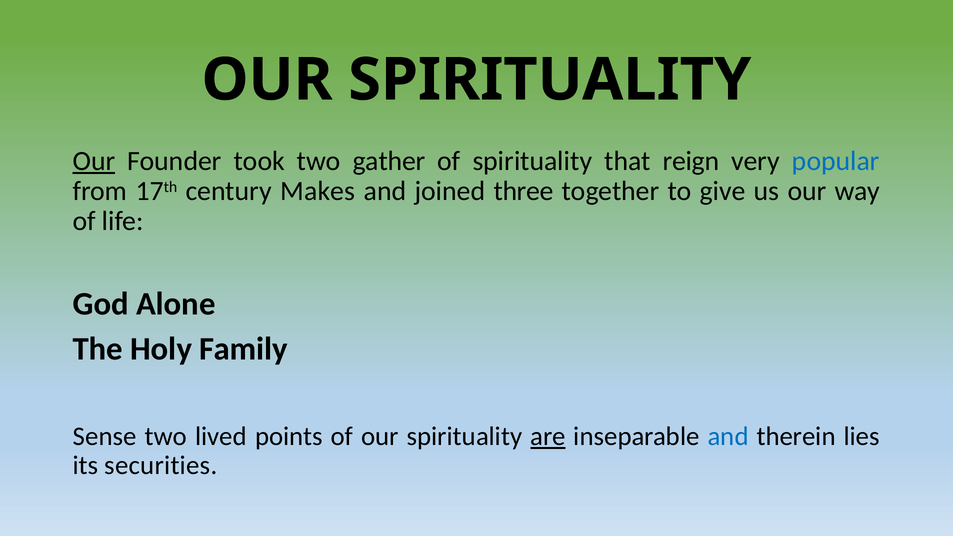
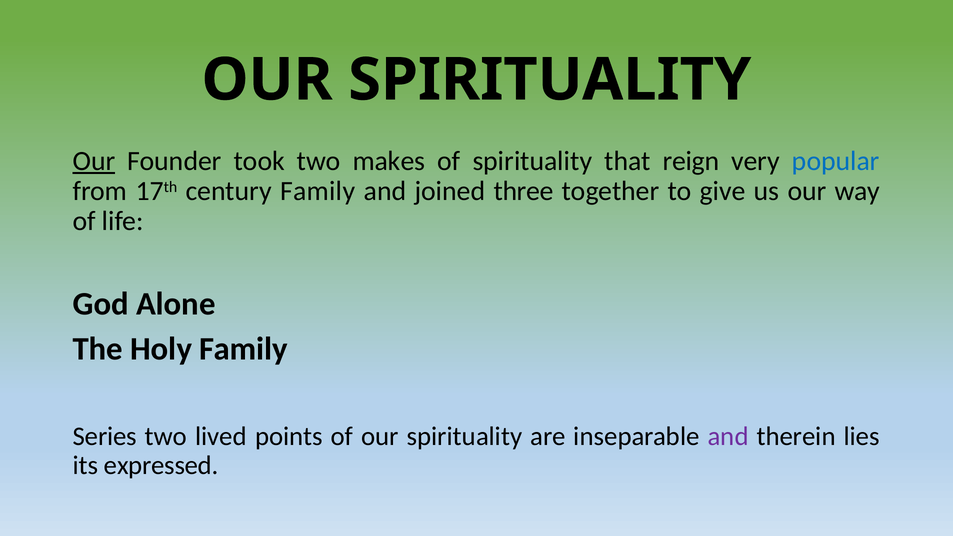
gather: gather -> makes (389, 161)
century Makes: Makes -> Family (318, 191)
Sense: Sense -> Series (105, 436)
are underline: present -> none (548, 436)
and colour: blue -> purple (728, 436)
securities: securities -> expressed (161, 465)
